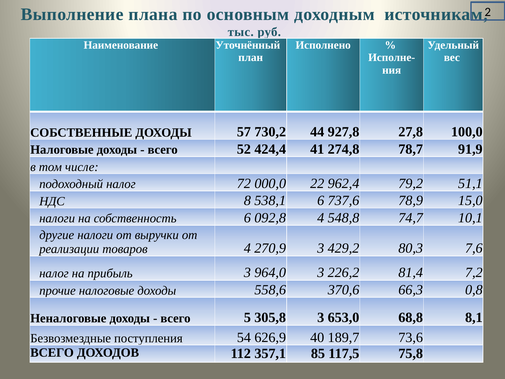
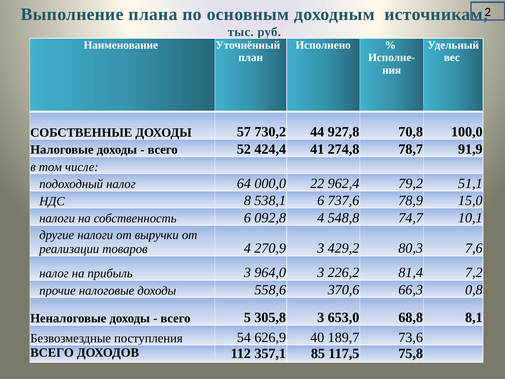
27,8: 27,8 -> 70,8 (411, 132)
72: 72 -> 64 (244, 183)
